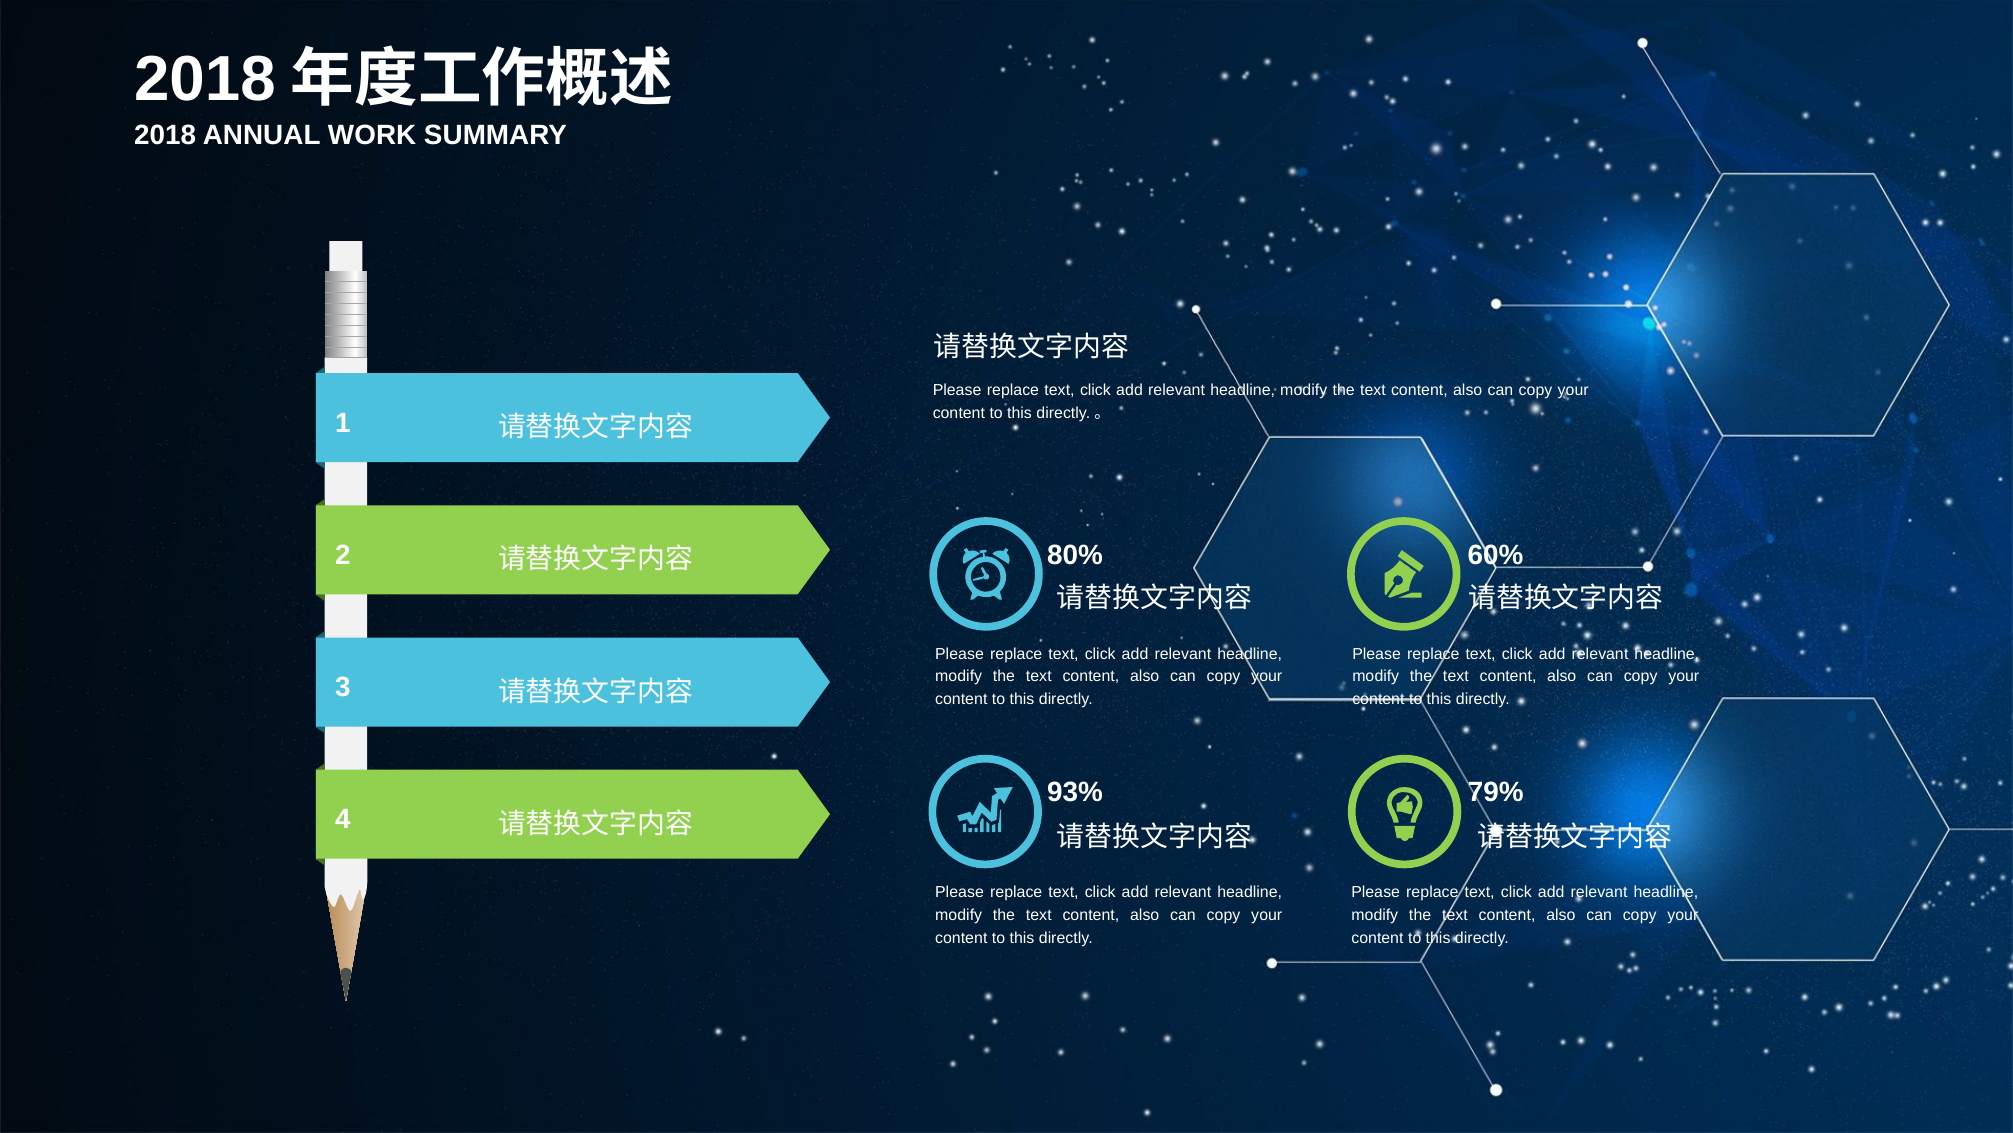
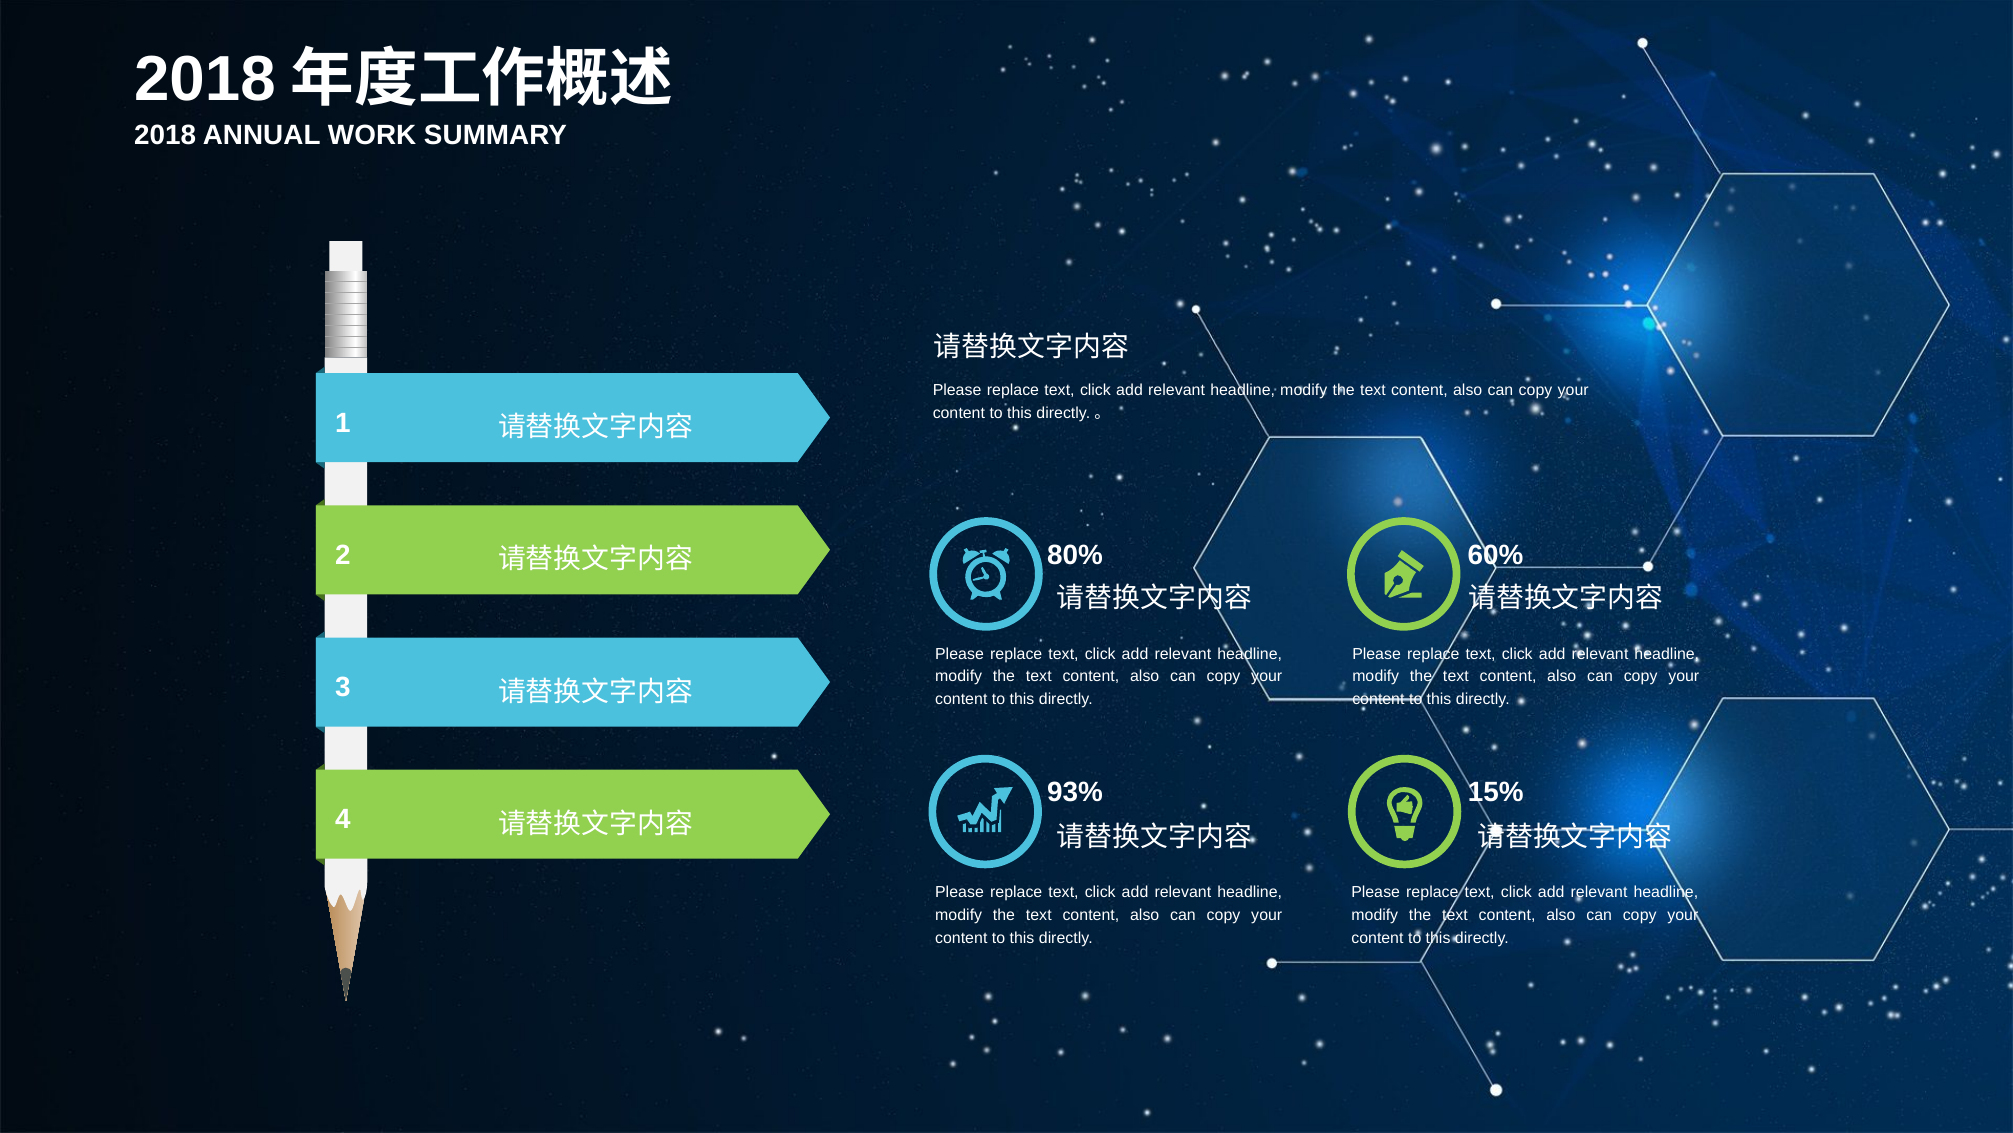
79%: 79% -> 15% (1496, 792)
